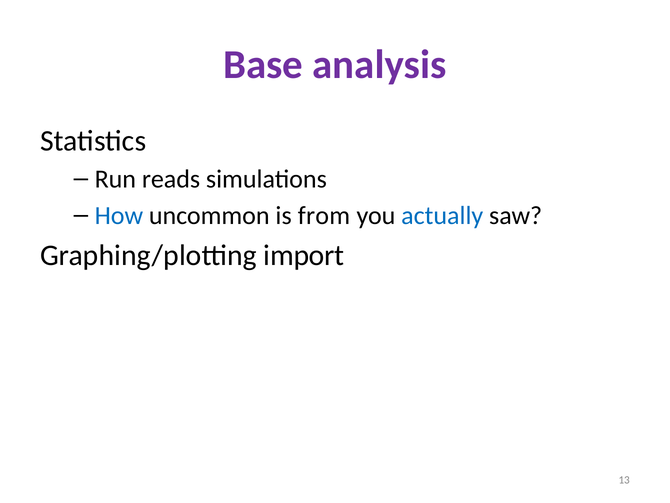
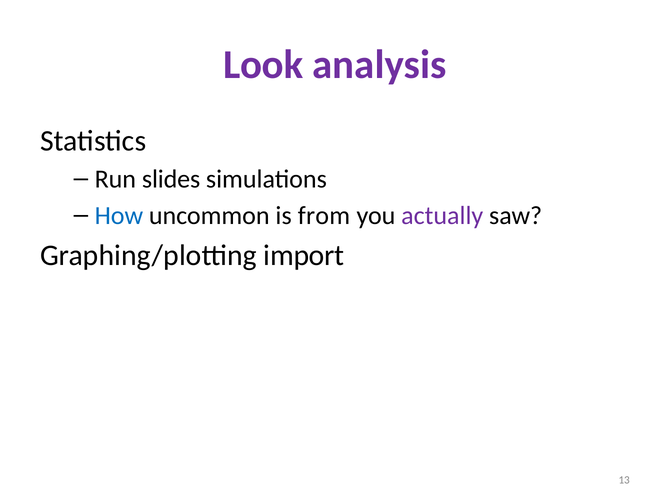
Base: Base -> Look (263, 65)
reads: reads -> slides (171, 179)
actually colour: blue -> purple (442, 216)
